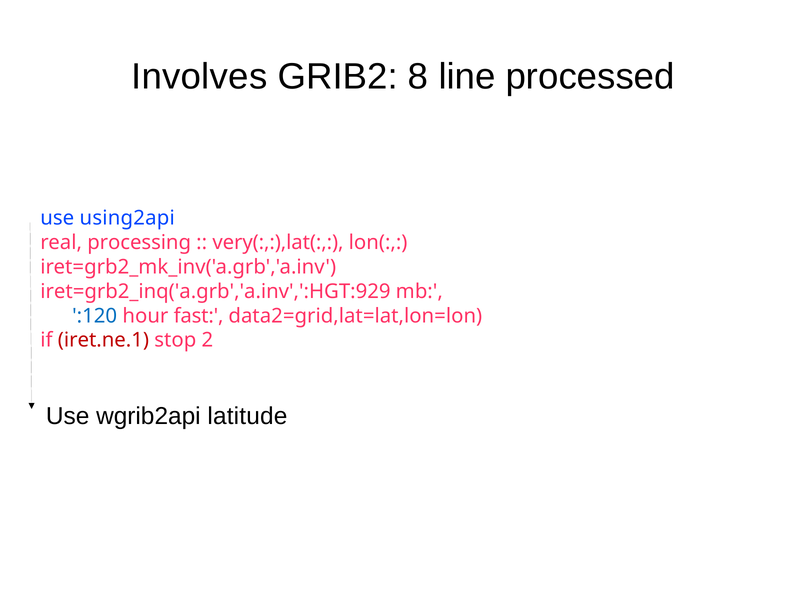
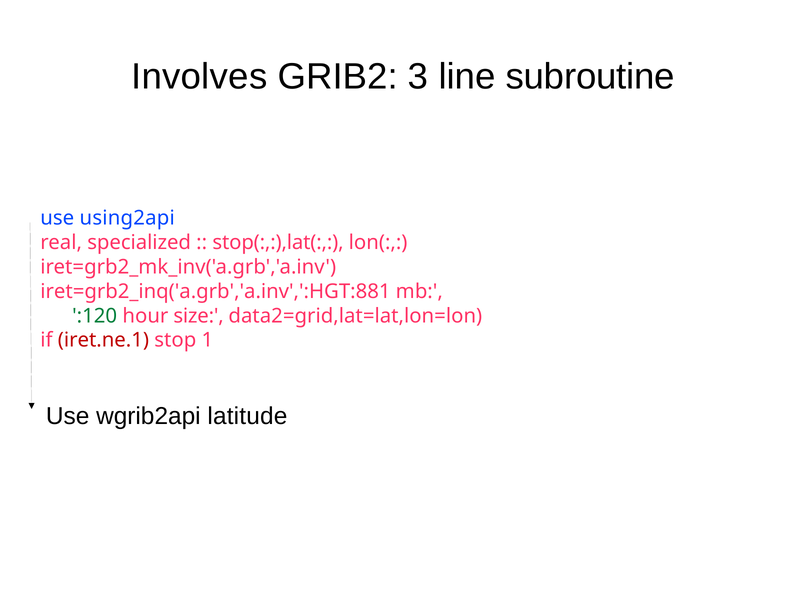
8: 8 -> 3 (418, 77)
processed: processed -> subroutine (590, 77)
processing: processing -> specialized (139, 242)
very(:,:),lat(: very(:,:),lat( -> stop(:,:),lat( (278, 242)
iret=grb2_inq('a.grb','a.inv',':HGT:929: iret=grb2_inq('a.grb','a.inv',':HGT:929 -> iret=grb2_inq('a.grb','a.inv',':HGT:881 (215, 291)
:120 colour: blue -> green (95, 316)
fast: fast -> size (199, 316)
2: 2 -> 1 (207, 340)
